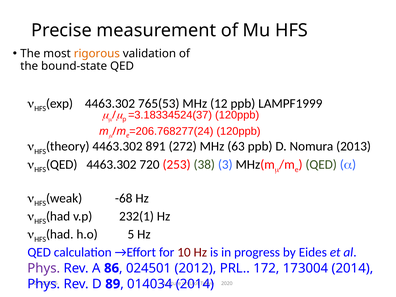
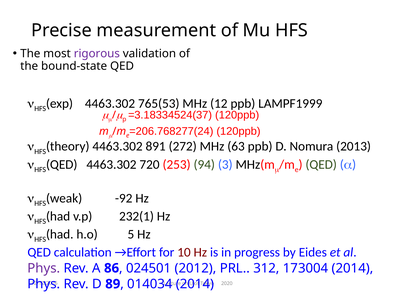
rigorous colour: orange -> purple (97, 54)
38: 38 -> 94 (204, 164)
-68: -68 -> -92 (124, 198)
172: 172 -> 312 (266, 268)
